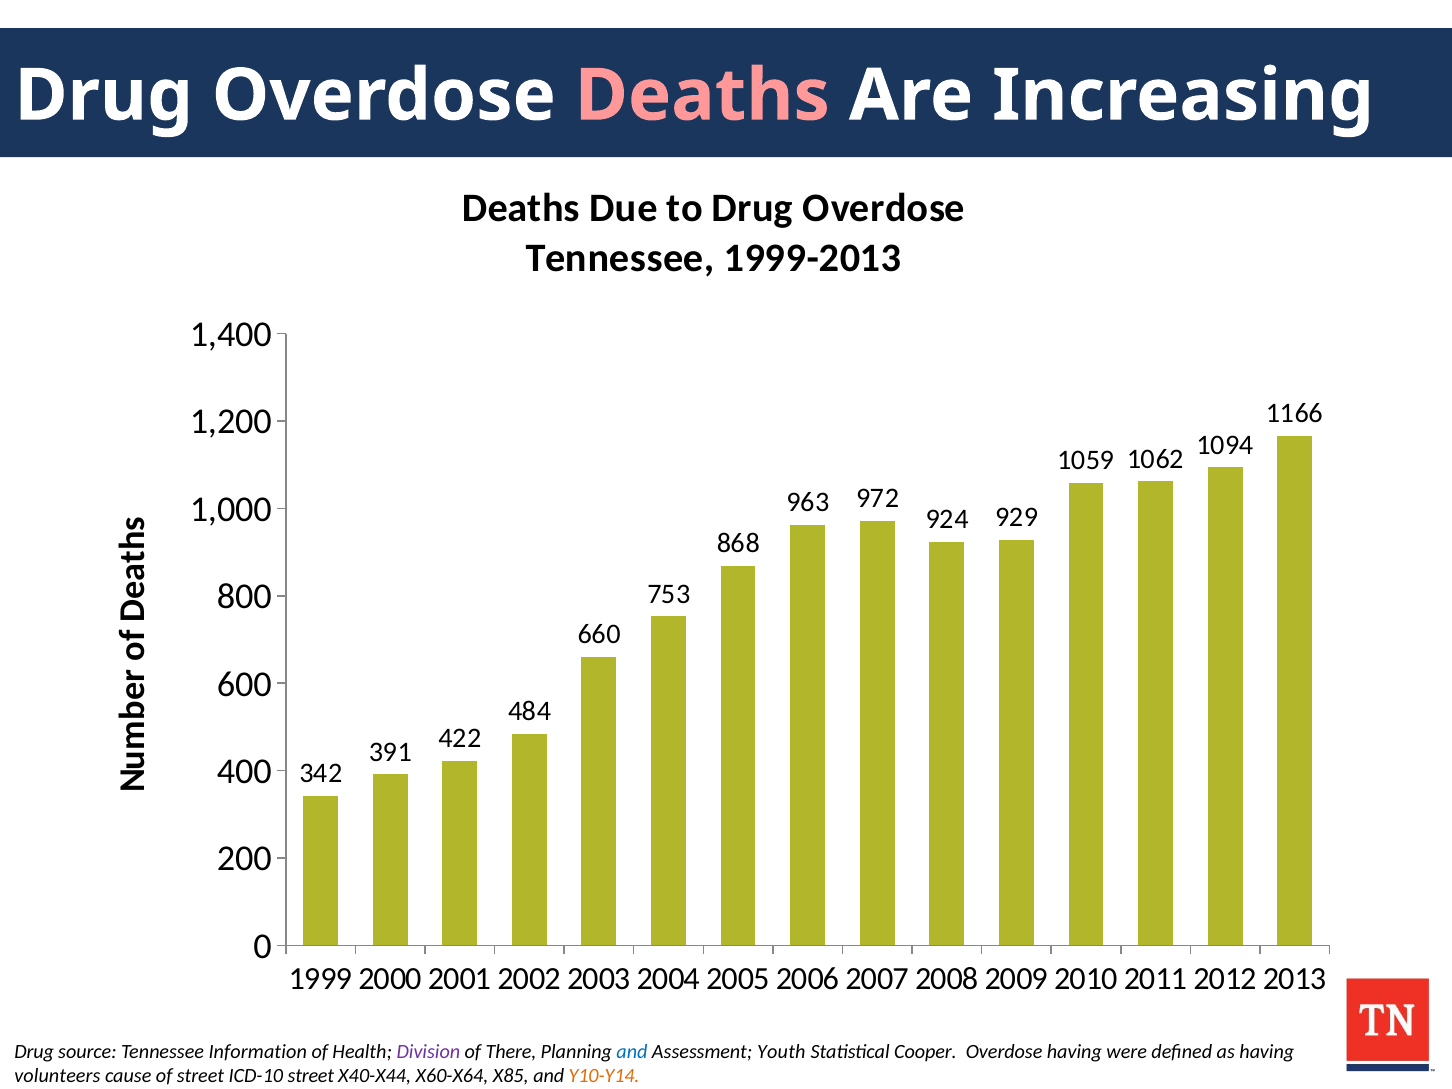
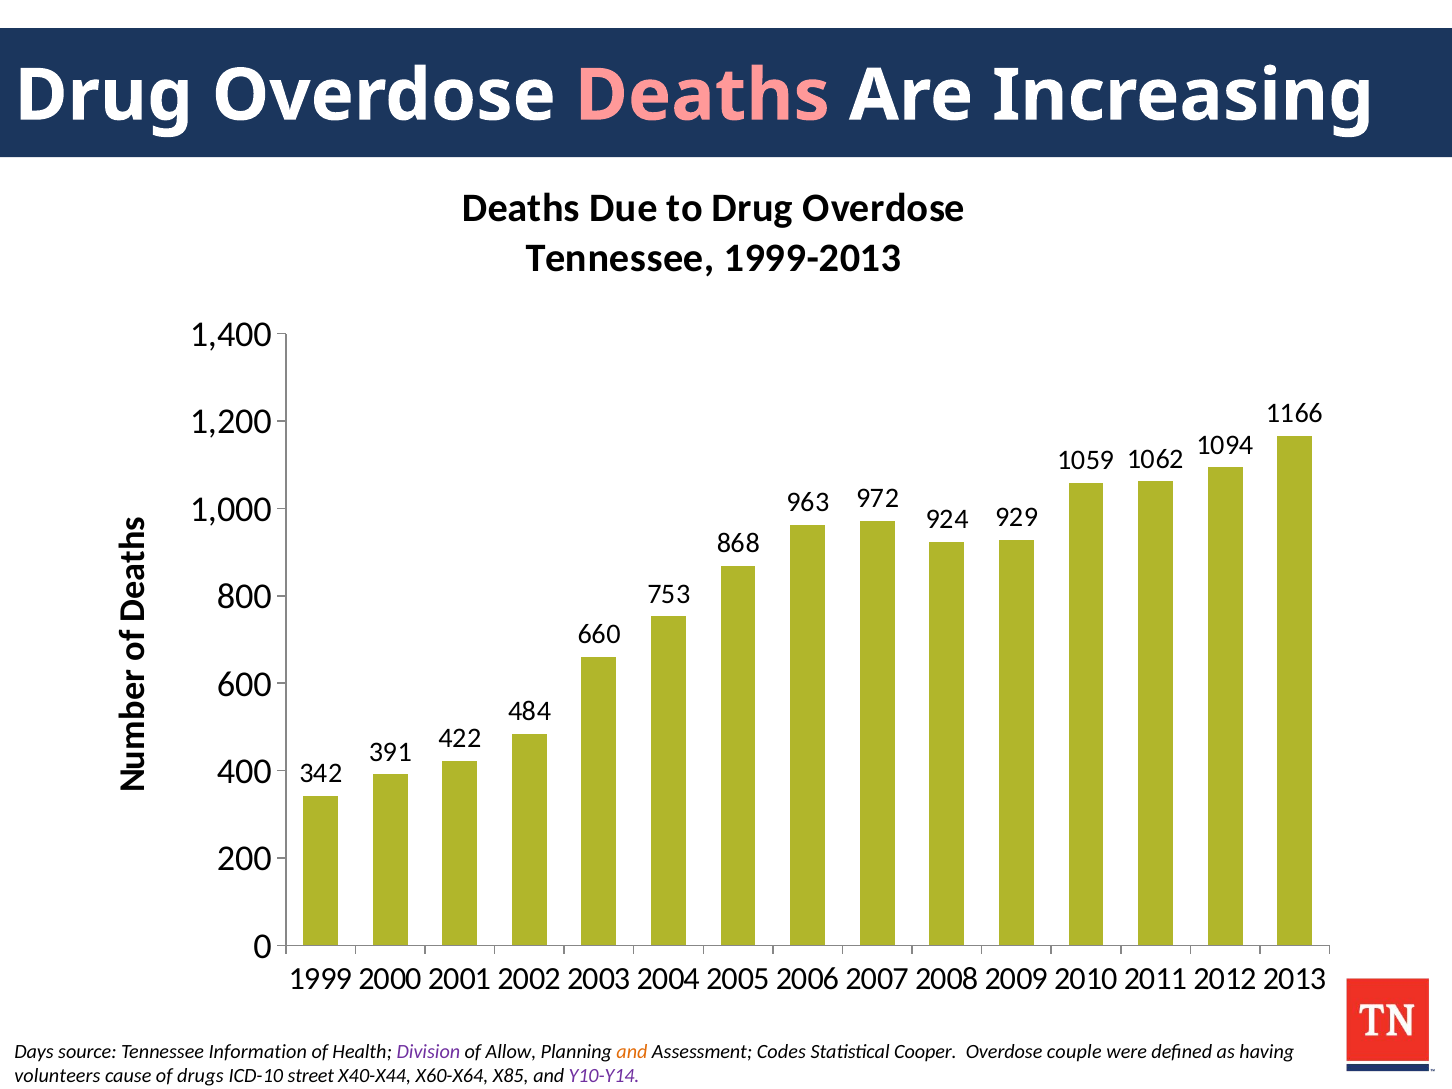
Drug: Drug -> Days (34, 1052)
There: There -> Allow (511, 1052)
and colour: blue -> orange (632, 1052)
Youth: Youth -> Codes (781, 1052)
Overdose having: having -> couple (1074, 1052)
of street: street -> drugs (200, 1076)
Y10-Y14 colour: orange -> purple (604, 1076)
